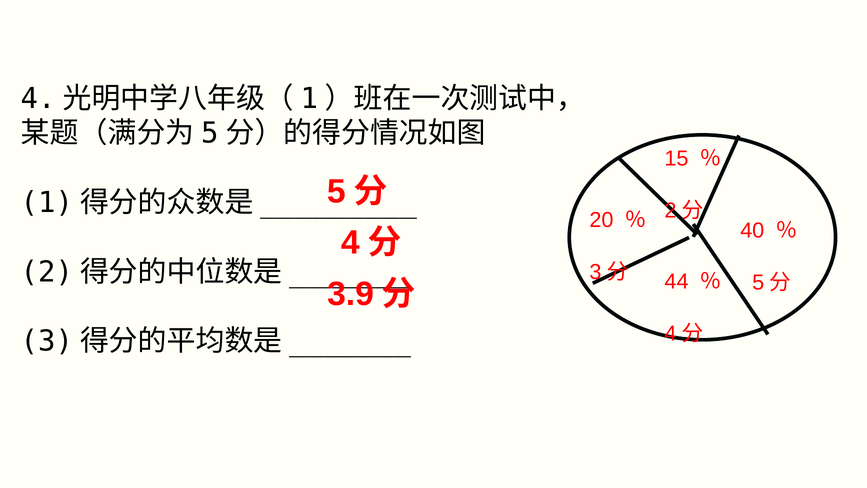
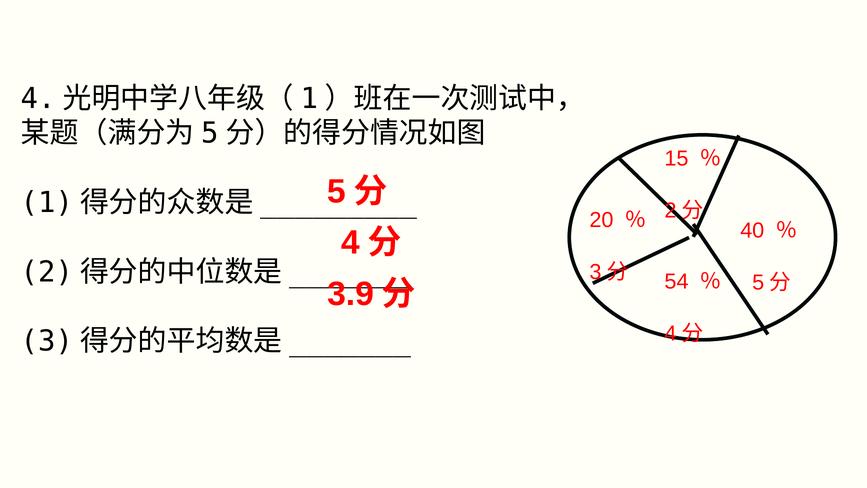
44: 44 -> 54 (677, 282)
